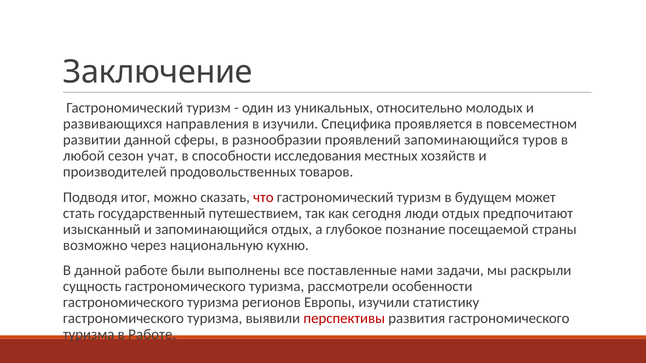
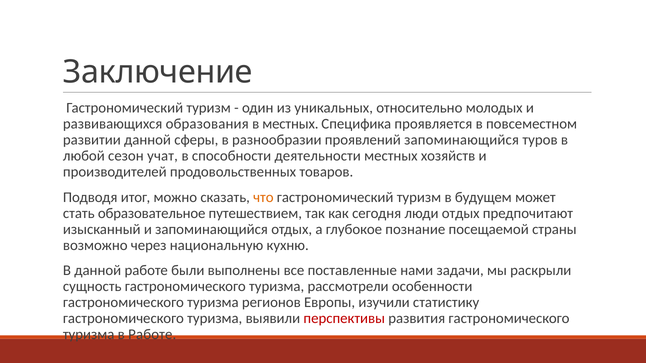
направления: направления -> образования (207, 124)
в изучили: изучили -> местных (290, 124)
исследования: исследования -> деятельности (318, 156)
что colour: red -> orange (263, 197)
государственный: государственный -> образовательное (152, 213)
